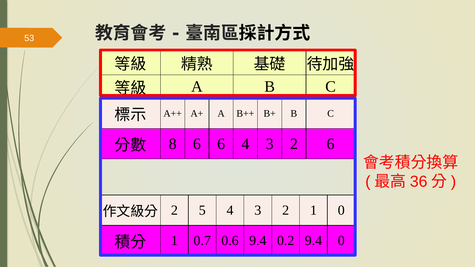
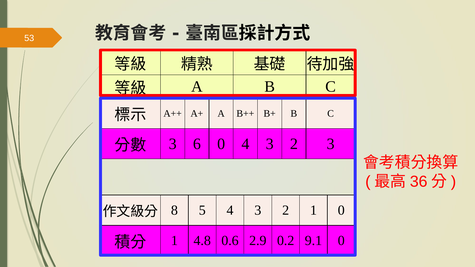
8: 8 -> 3 (173, 144)
6 6: 6 -> 0 (221, 144)
2 6: 6 -> 3 (331, 144)
2: 2 -> 8 (174, 211)
0.7: 0.7 -> 4.8 (202, 241)
0.6 9.4: 9.4 -> 2.9 (258, 241)
0.2 9.4: 9.4 -> 9.1 (313, 241)
